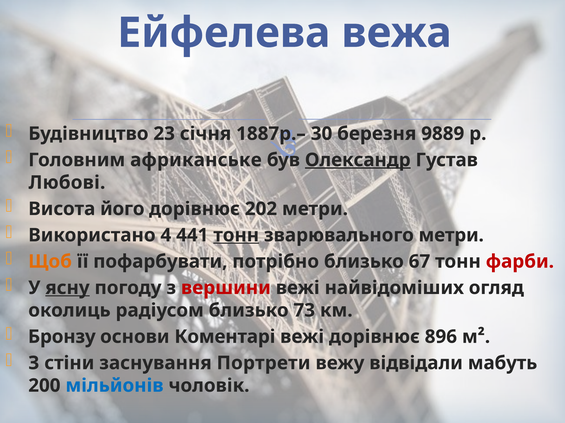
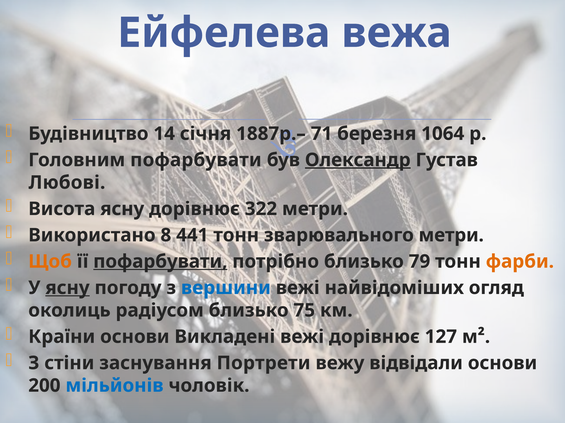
23: 23 -> 14 (164, 134)
30: 30 -> 71 (322, 134)
9889: 9889 -> 1064 (443, 134)
Головним африканське: африканське -> пофарбувати (196, 160)
Висота його: його -> ясну (122, 209)
202: 202 -> 322 (261, 209)
4: 4 -> 8 (166, 236)
тонн underline: present -> none (236, 236)
пофарбувати underline: none -> present (160, 262)
67: 67 -> 79 (419, 262)
фарби colour: red -> orange (520, 262)
вершини colour: red -> blue (226, 288)
73: 73 -> 75 (304, 311)
Бронзу: Бронзу -> Країни (62, 337)
Коментарі: Коментарі -> Викладені (225, 337)
896: 896 -> 127 (441, 337)
відвідали мабуть: мабуть -> основи (503, 364)
